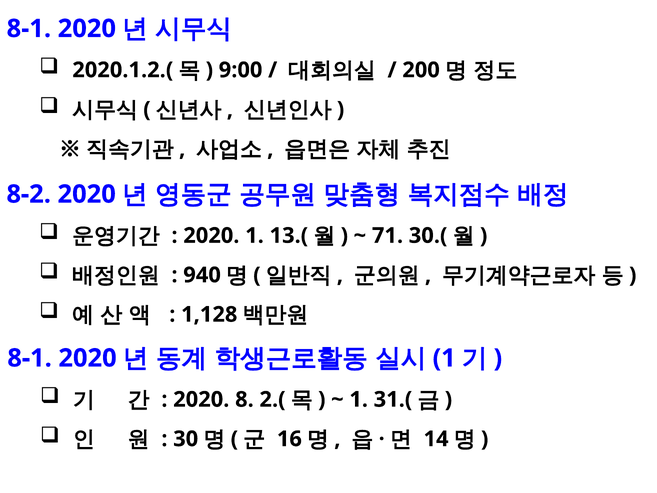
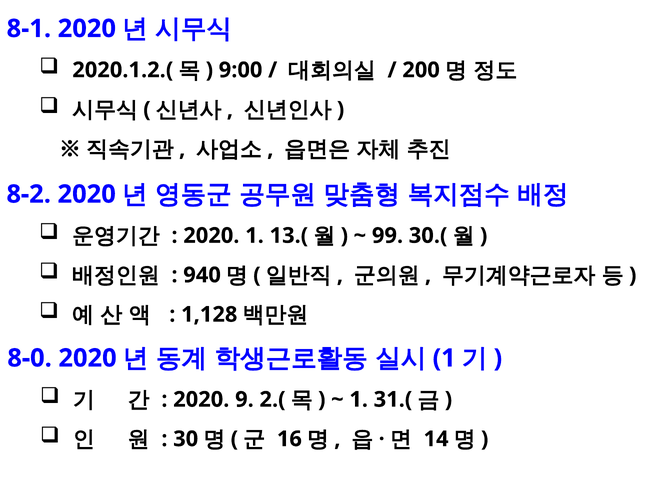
71: 71 -> 99 (388, 235)
8-1: 8-1 -> 8-0 (30, 358)
8: 8 -> 9 (244, 399)
